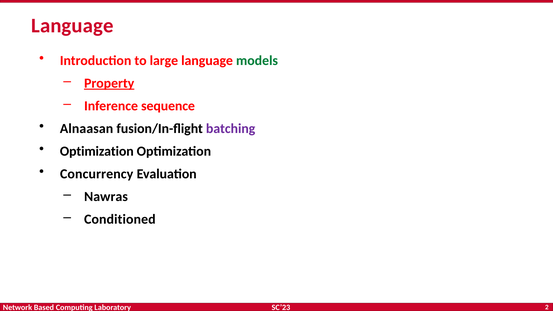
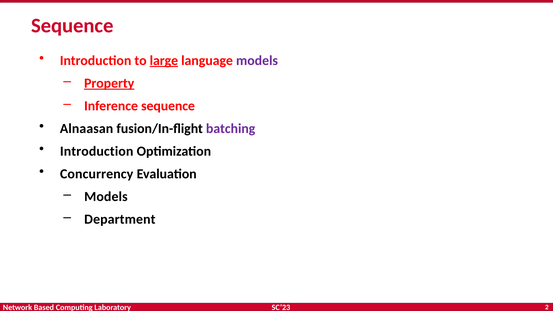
Language: Language -> Sequence (72, 26)
large underline: none -> present (164, 61)
models colour: green -> purple (257, 61)
Optimization: Optimization -> Introduction (97, 151)
Nawras: Nawras -> Models (106, 197)
Conditioned: Conditioned -> Department (120, 219)
